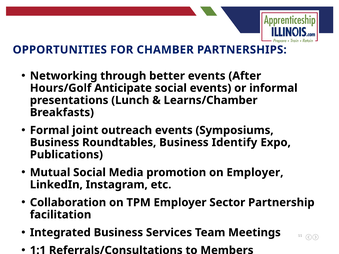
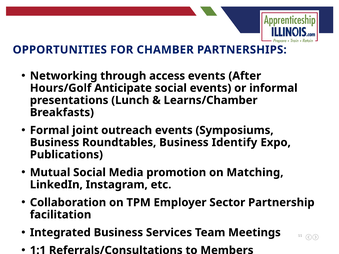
better: better -> access (167, 76)
on Employer: Employer -> Matching (255, 173)
